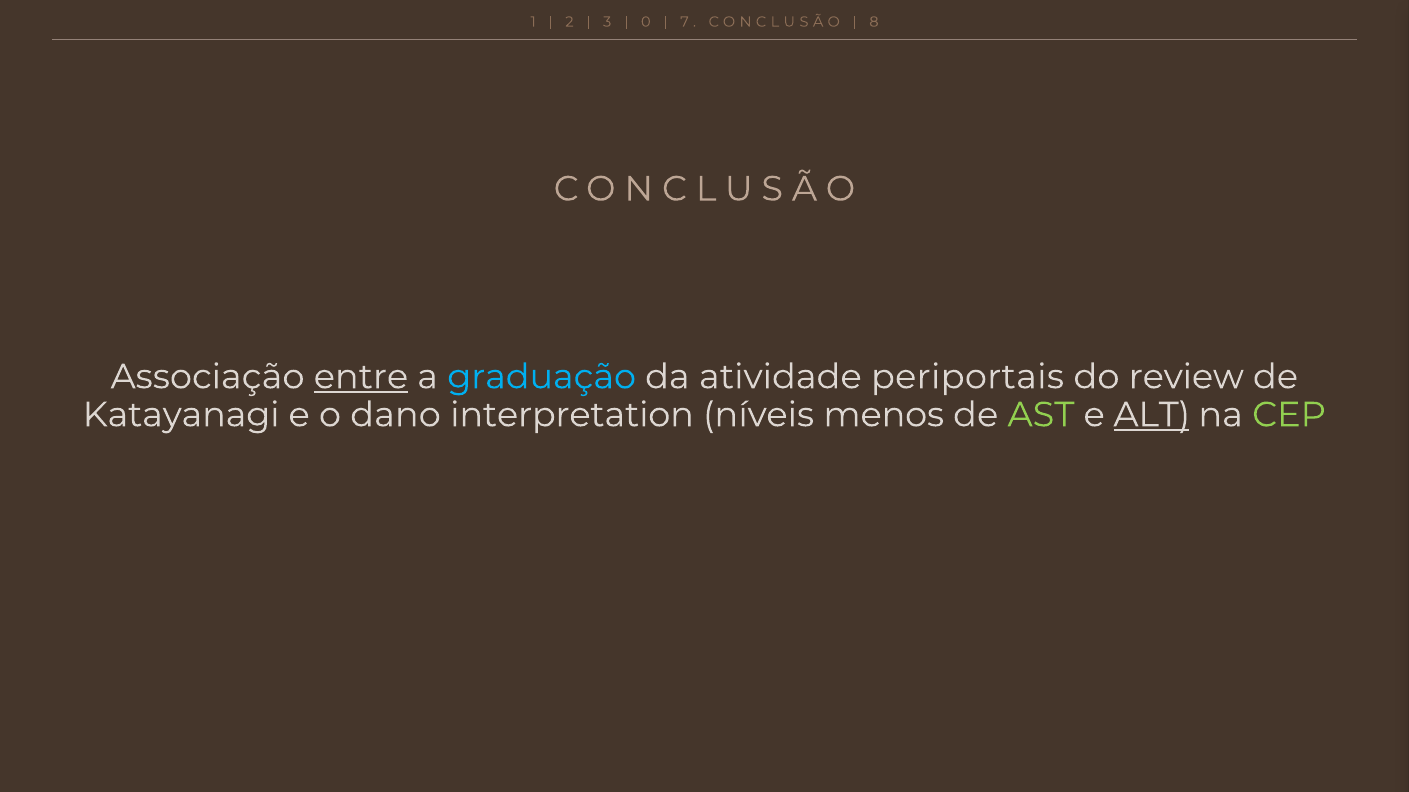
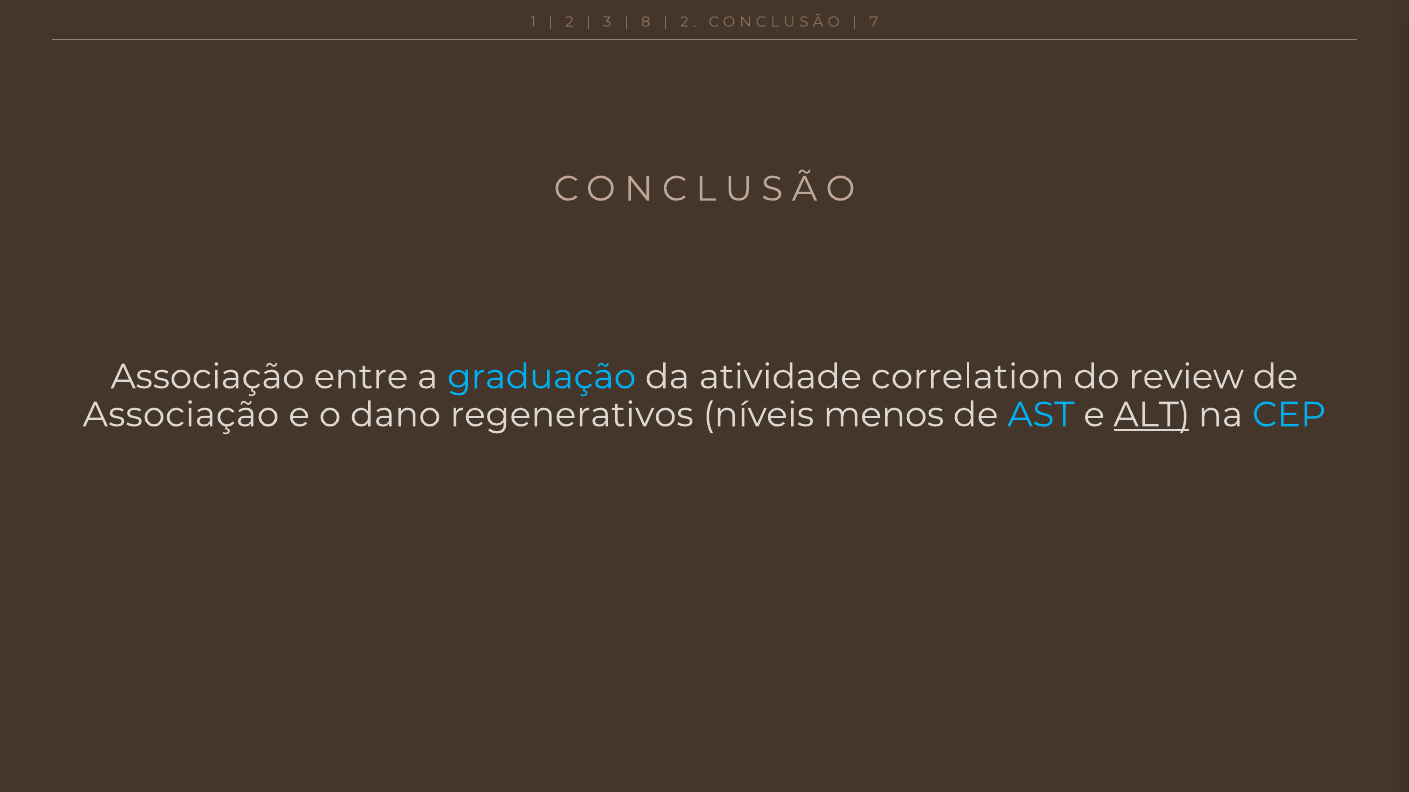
0: 0 -> 8 (646, 22)
7: 7 -> 2 (684, 22)
8: 8 -> 7 (874, 22)
entre underline: present -> none (361, 377)
periportais: periportais -> correlation (968, 377)
Katayanagi: Katayanagi -> Associação (181, 415)
interpretation: interpretation -> regenerativos (572, 415)
AST colour: light green -> light blue (1041, 415)
CEP colour: light green -> light blue (1289, 415)
